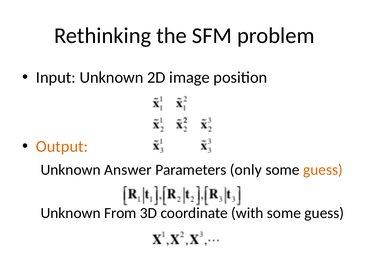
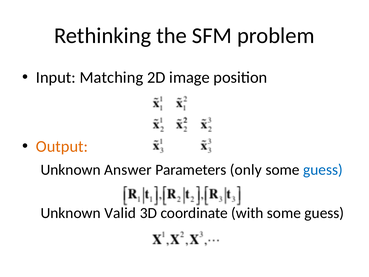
Input Unknown: Unknown -> Matching (111, 77)
guess colour: orange -> blue (323, 170)
From: From -> Valid (120, 213)
